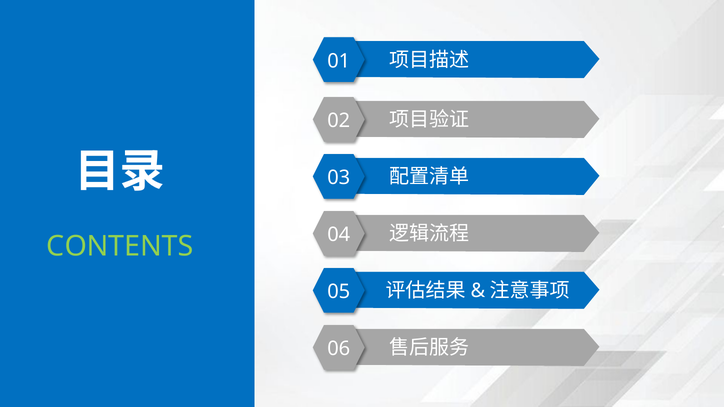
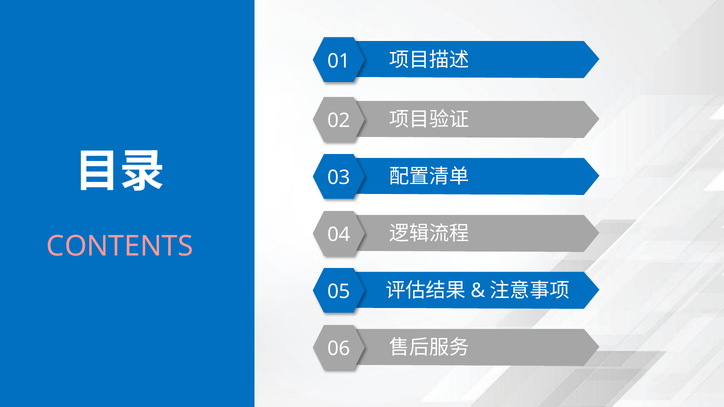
CONTENTS colour: light green -> pink (120, 246)
